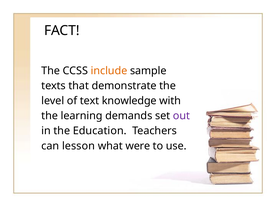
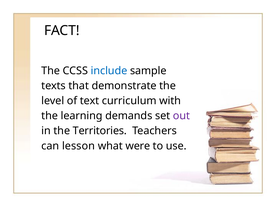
include colour: orange -> blue (109, 71)
knowledge: knowledge -> curriculum (129, 101)
Education: Education -> Territories (100, 131)
